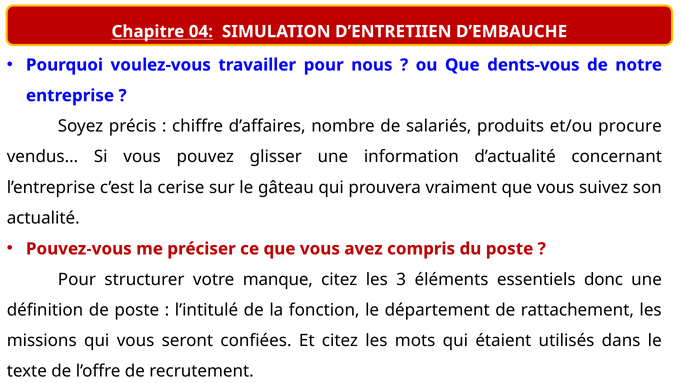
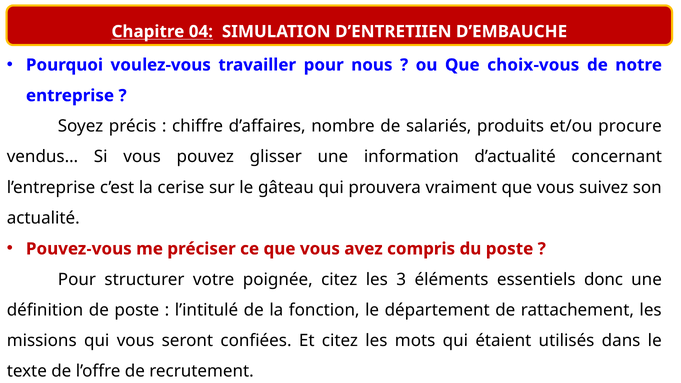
dents-vous: dents-vous -> choix-vous (533, 65)
manque: manque -> poignée (278, 279)
